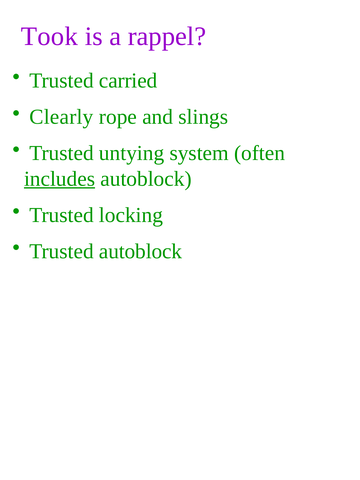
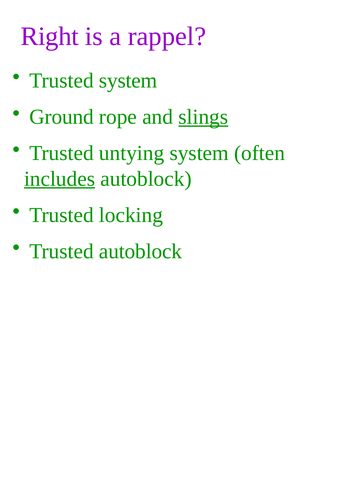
Took: Took -> Right (50, 36)
Trusted carried: carried -> system (128, 81)
Clearly: Clearly -> Ground (62, 117)
slings underline: none -> present (203, 117)
